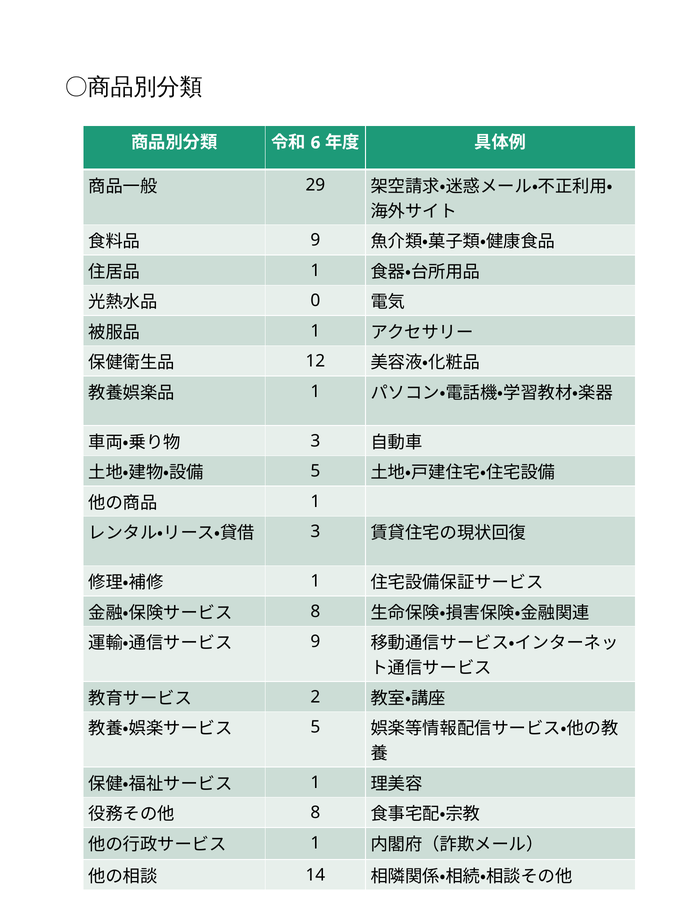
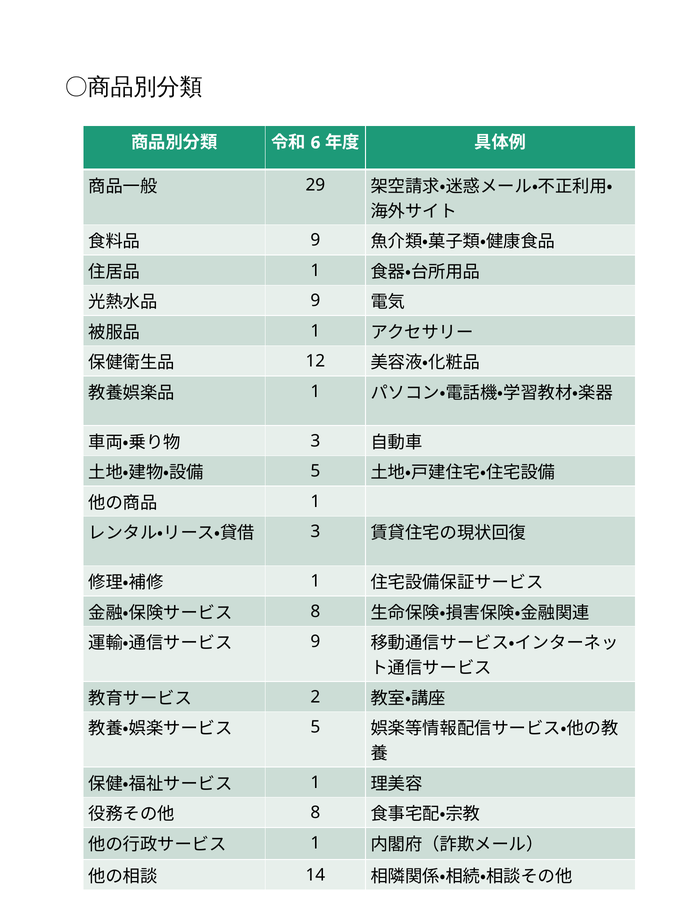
0: 0 -> 9 (315, 301)
